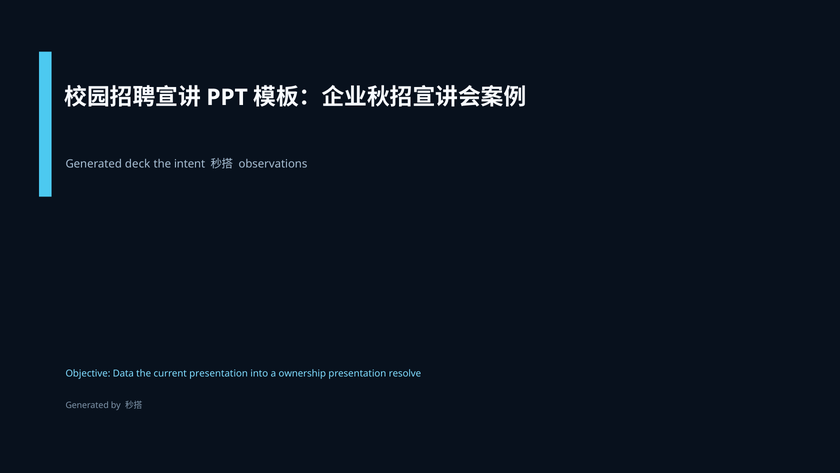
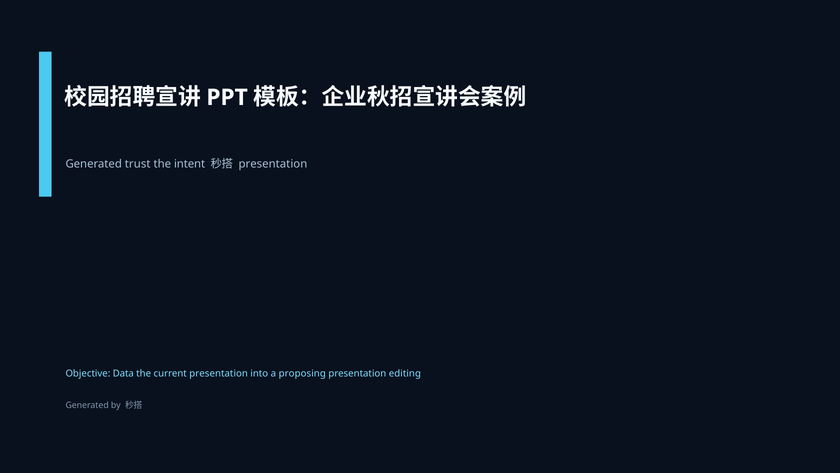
deck: deck -> trust (138, 164)
observations: observations -> presentation (273, 164)
ownership: ownership -> proposing (302, 373)
resolve: resolve -> editing (405, 373)
